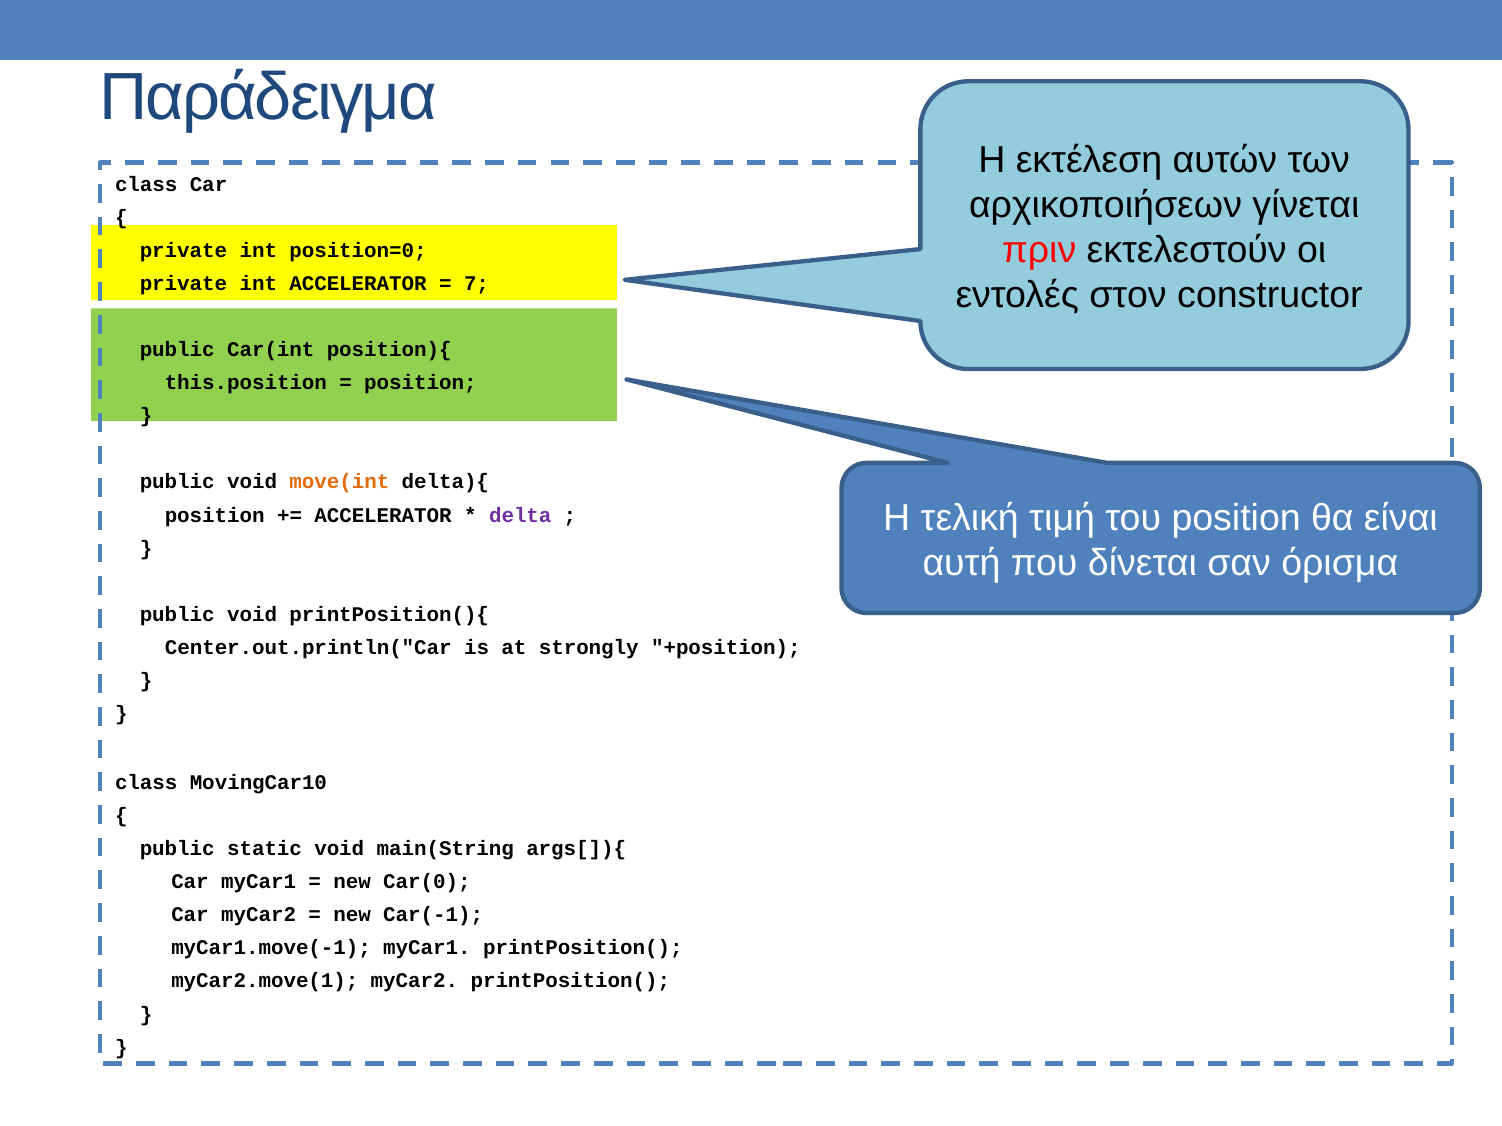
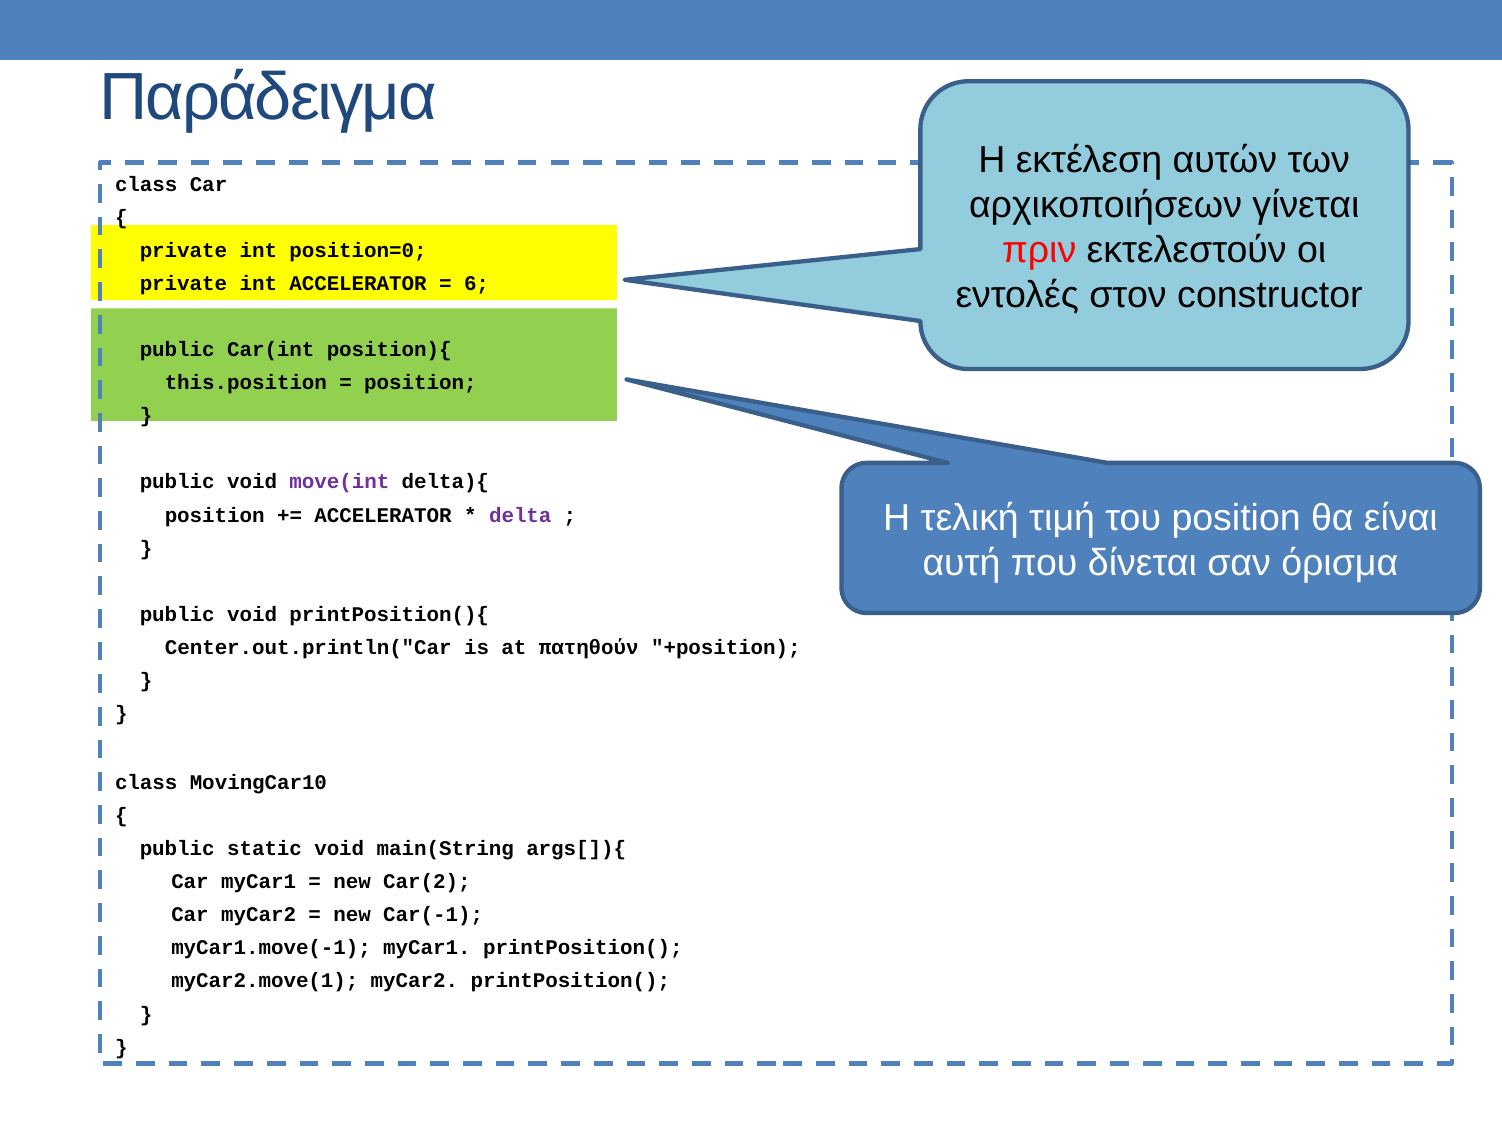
7: 7 -> 6 (477, 284)
move(int colour: orange -> purple (339, 482)
strongly: strongly -> πατηθούν (589, 648)
Car(0: Car(0 -> Car(2 (427, 882)
